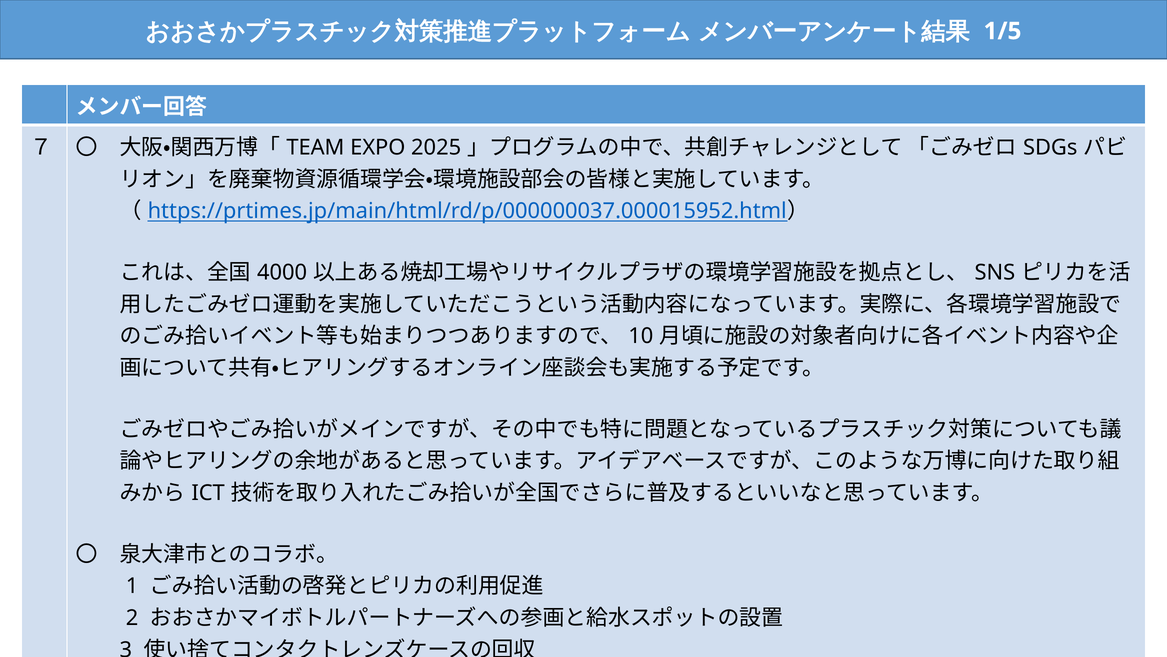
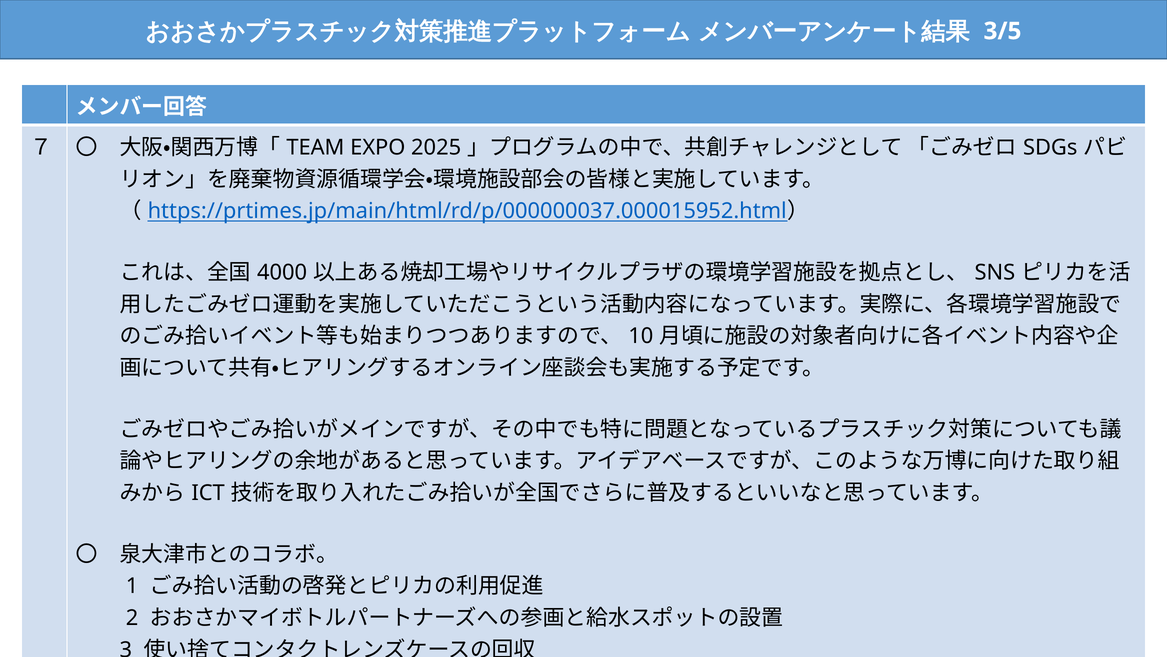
1/5: 1/5 -> 3/5 (1002, 31)
